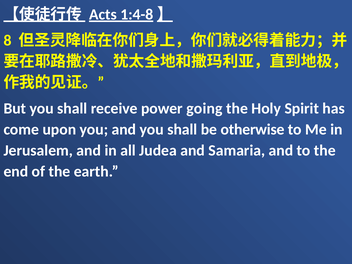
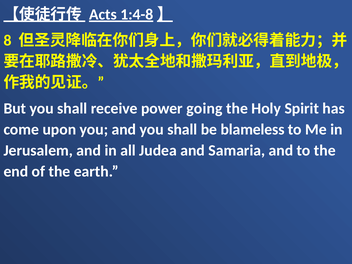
otherwise: otherwise -> blameless (253, 129)
